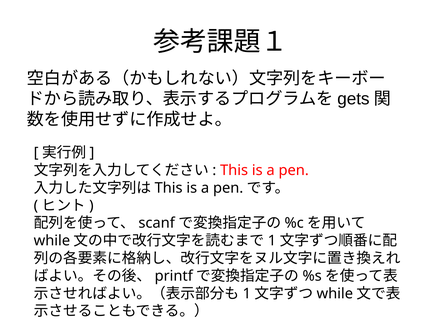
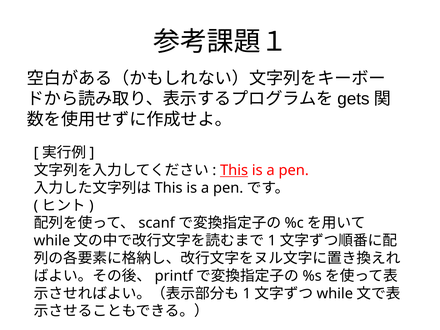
This underline: none -> present (234, 170)
